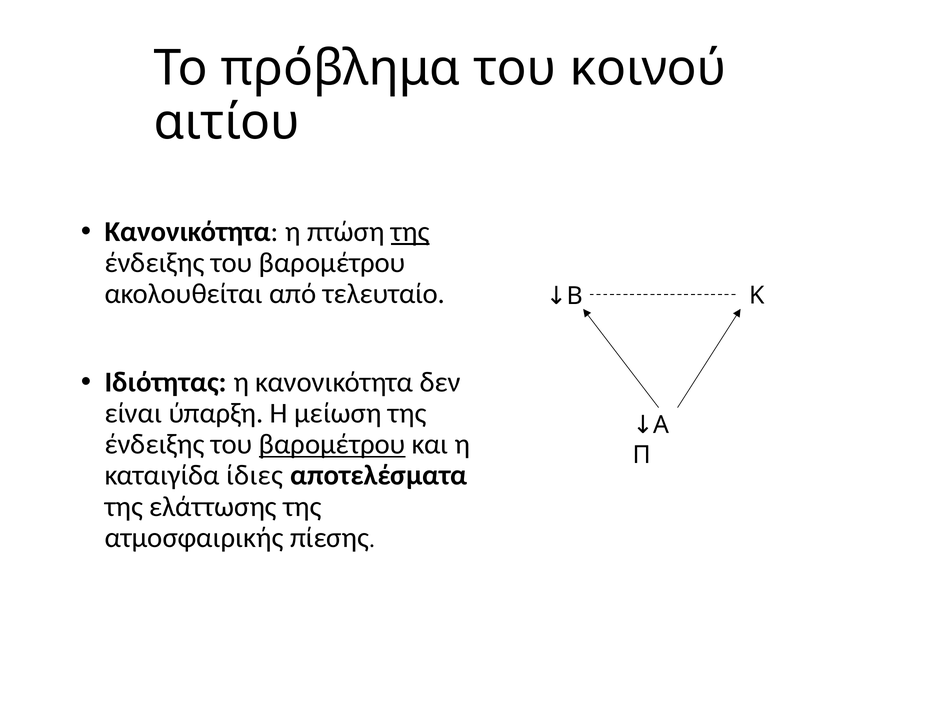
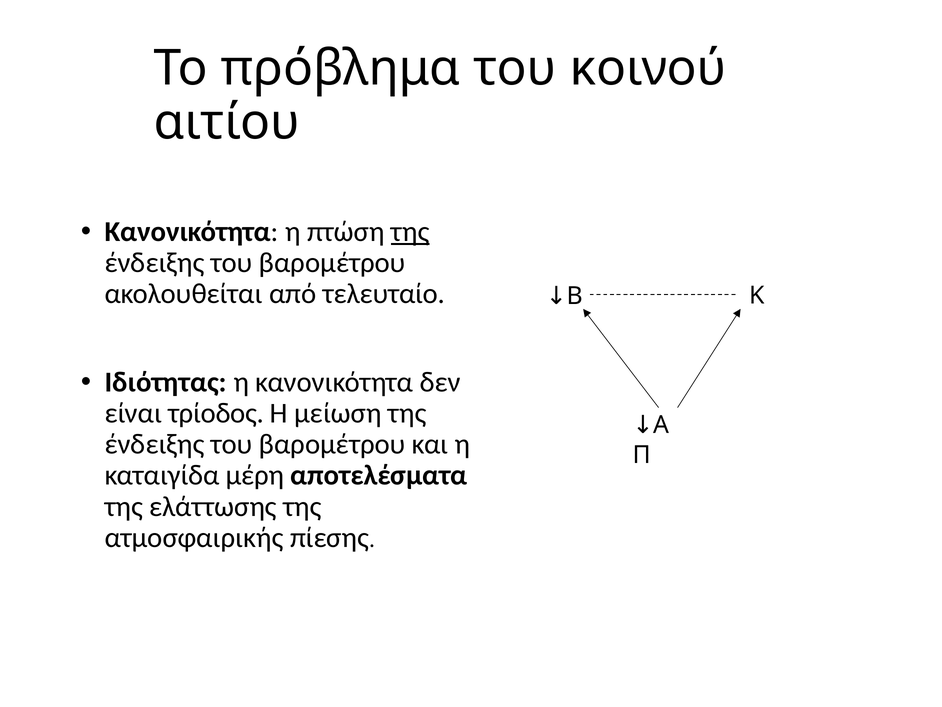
ύπαρξη: ύπαρξη -> τρίοδος (216, 413)
βαρομέτρου underline: present -> none (332, 444)
ίδιες: ίδιες -> μέρη (255, 475)
